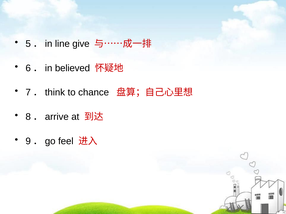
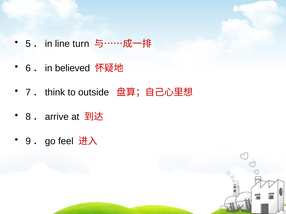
give: give -> turn (81, 44)
chance: chance -> outside (94, 93)
